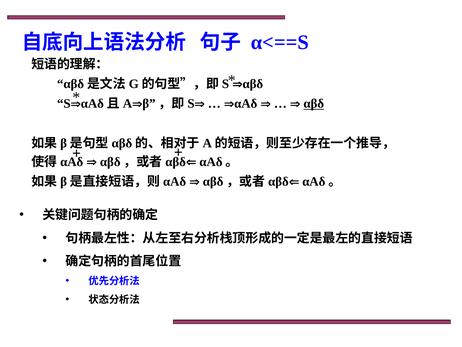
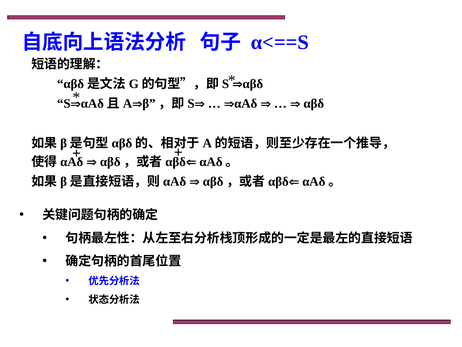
αβδ underline: present -> none (314, 104)
